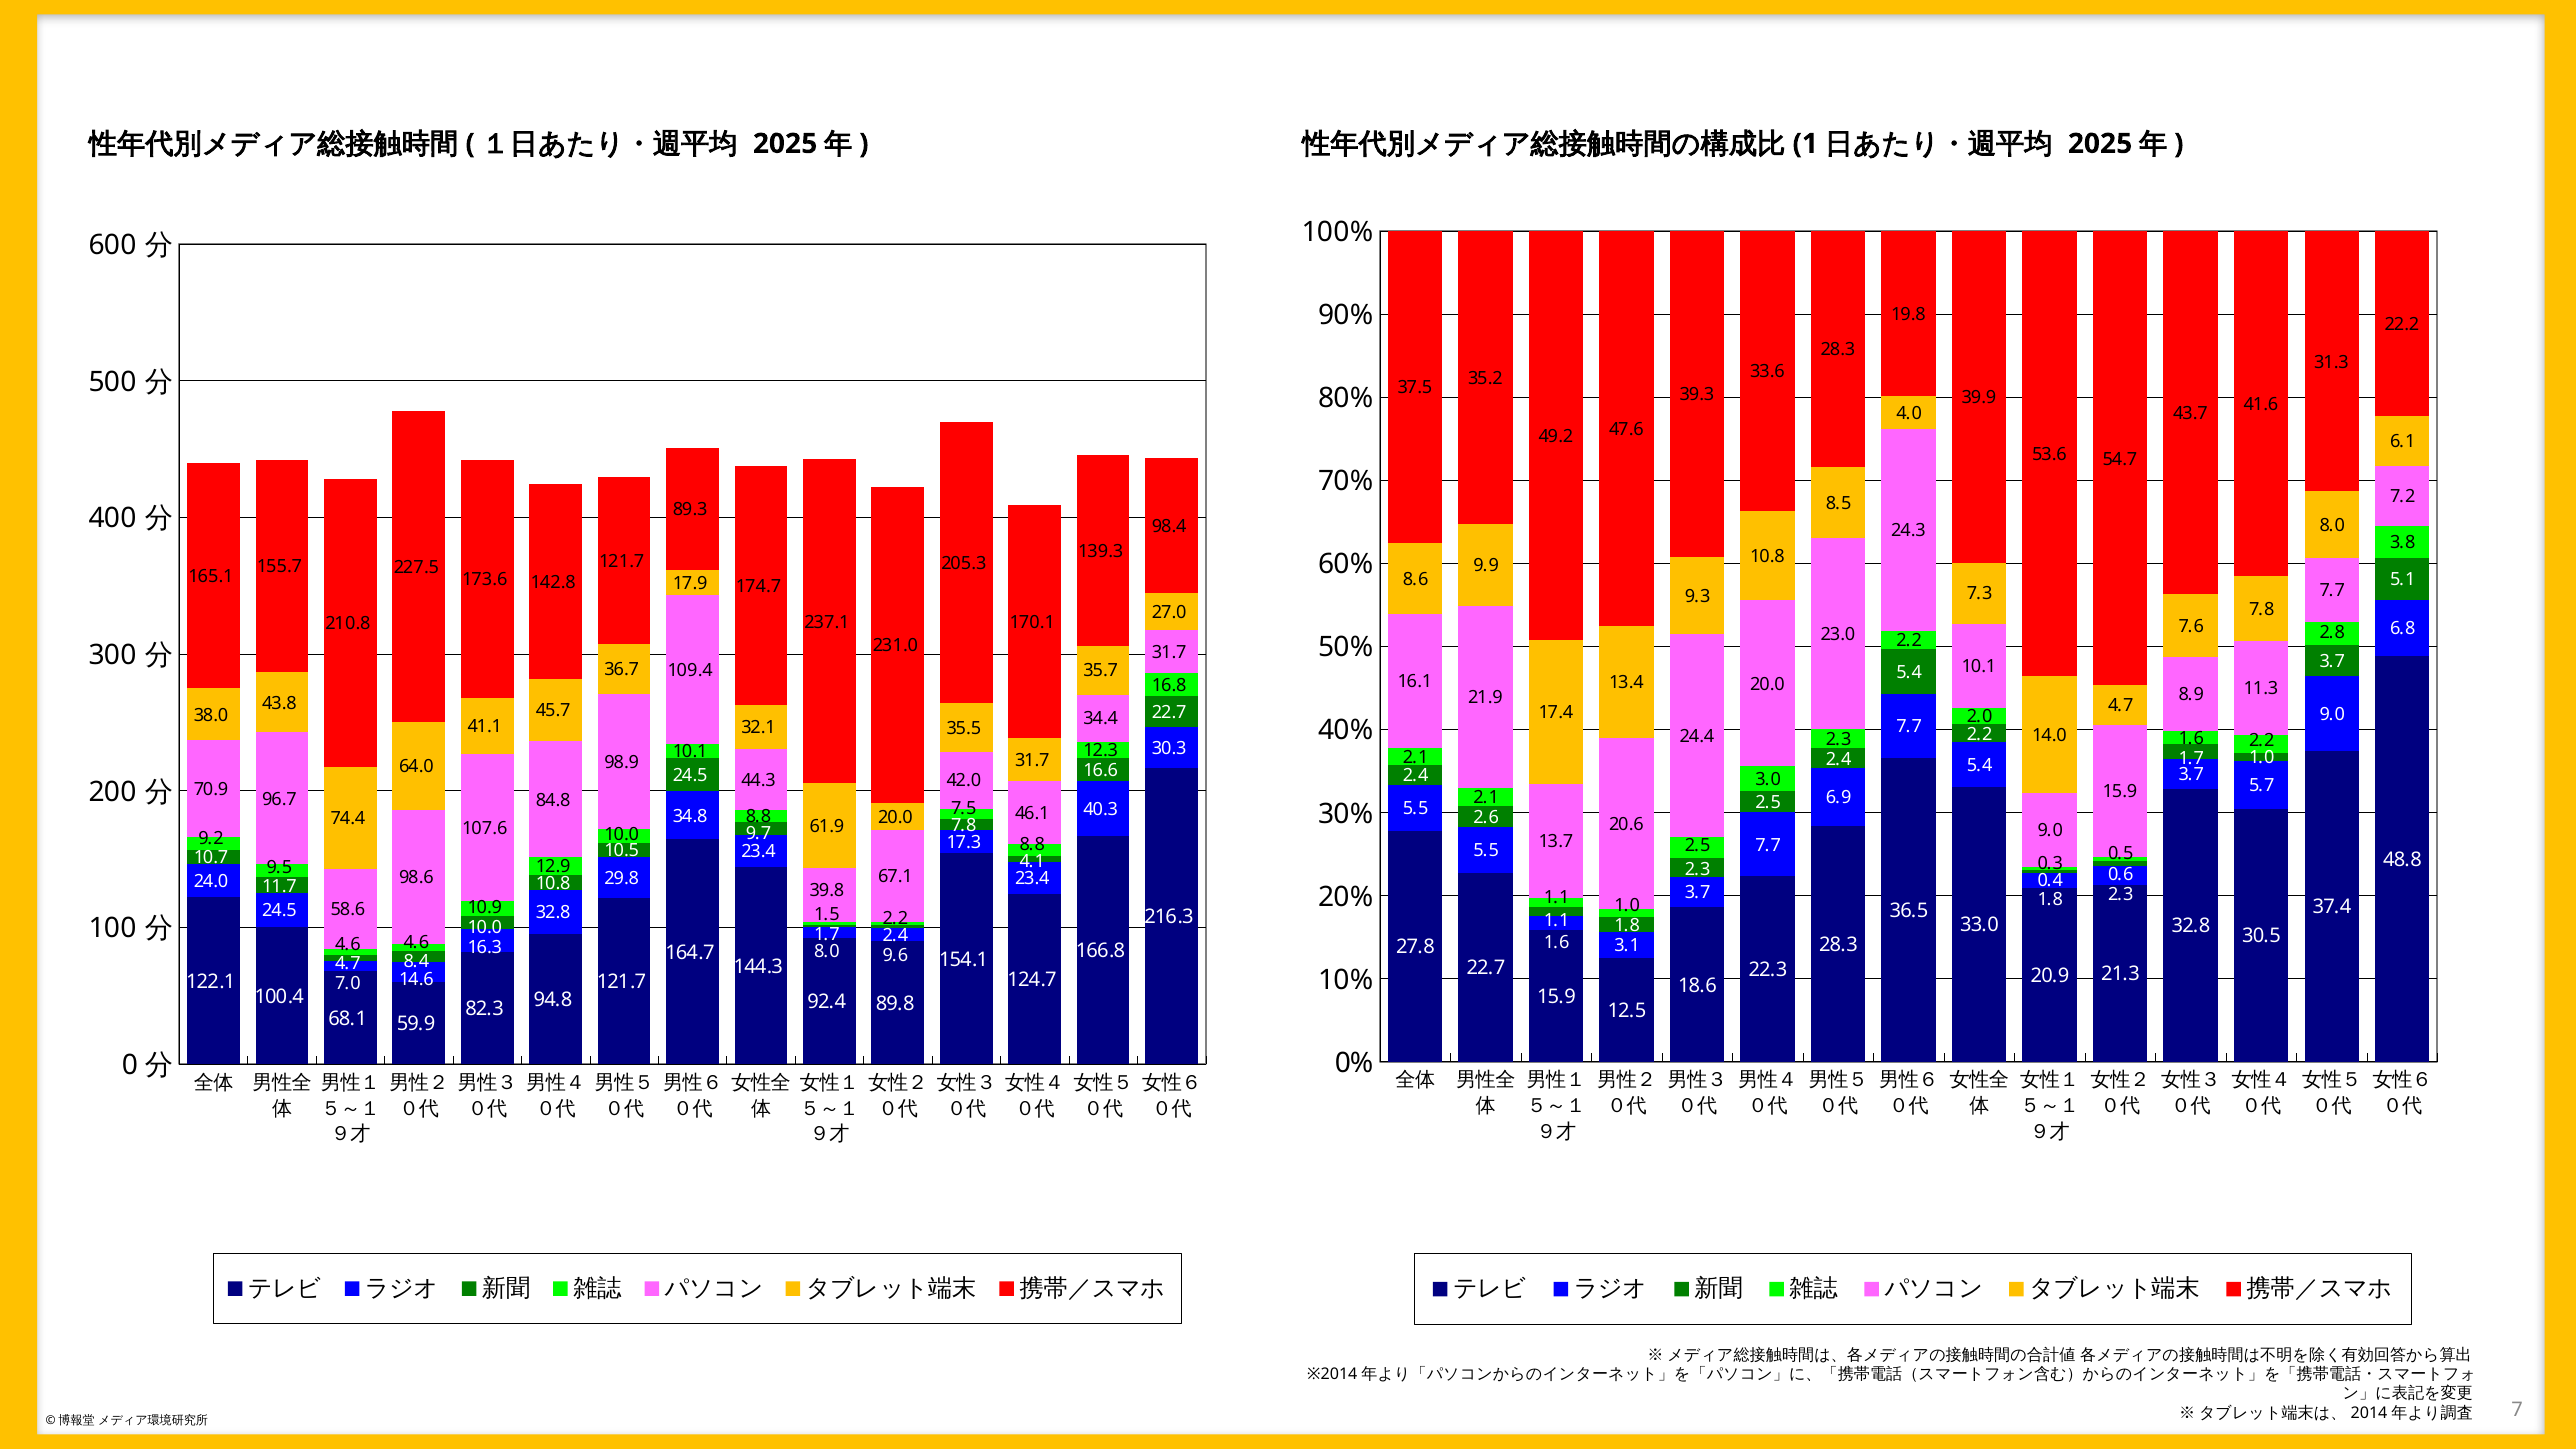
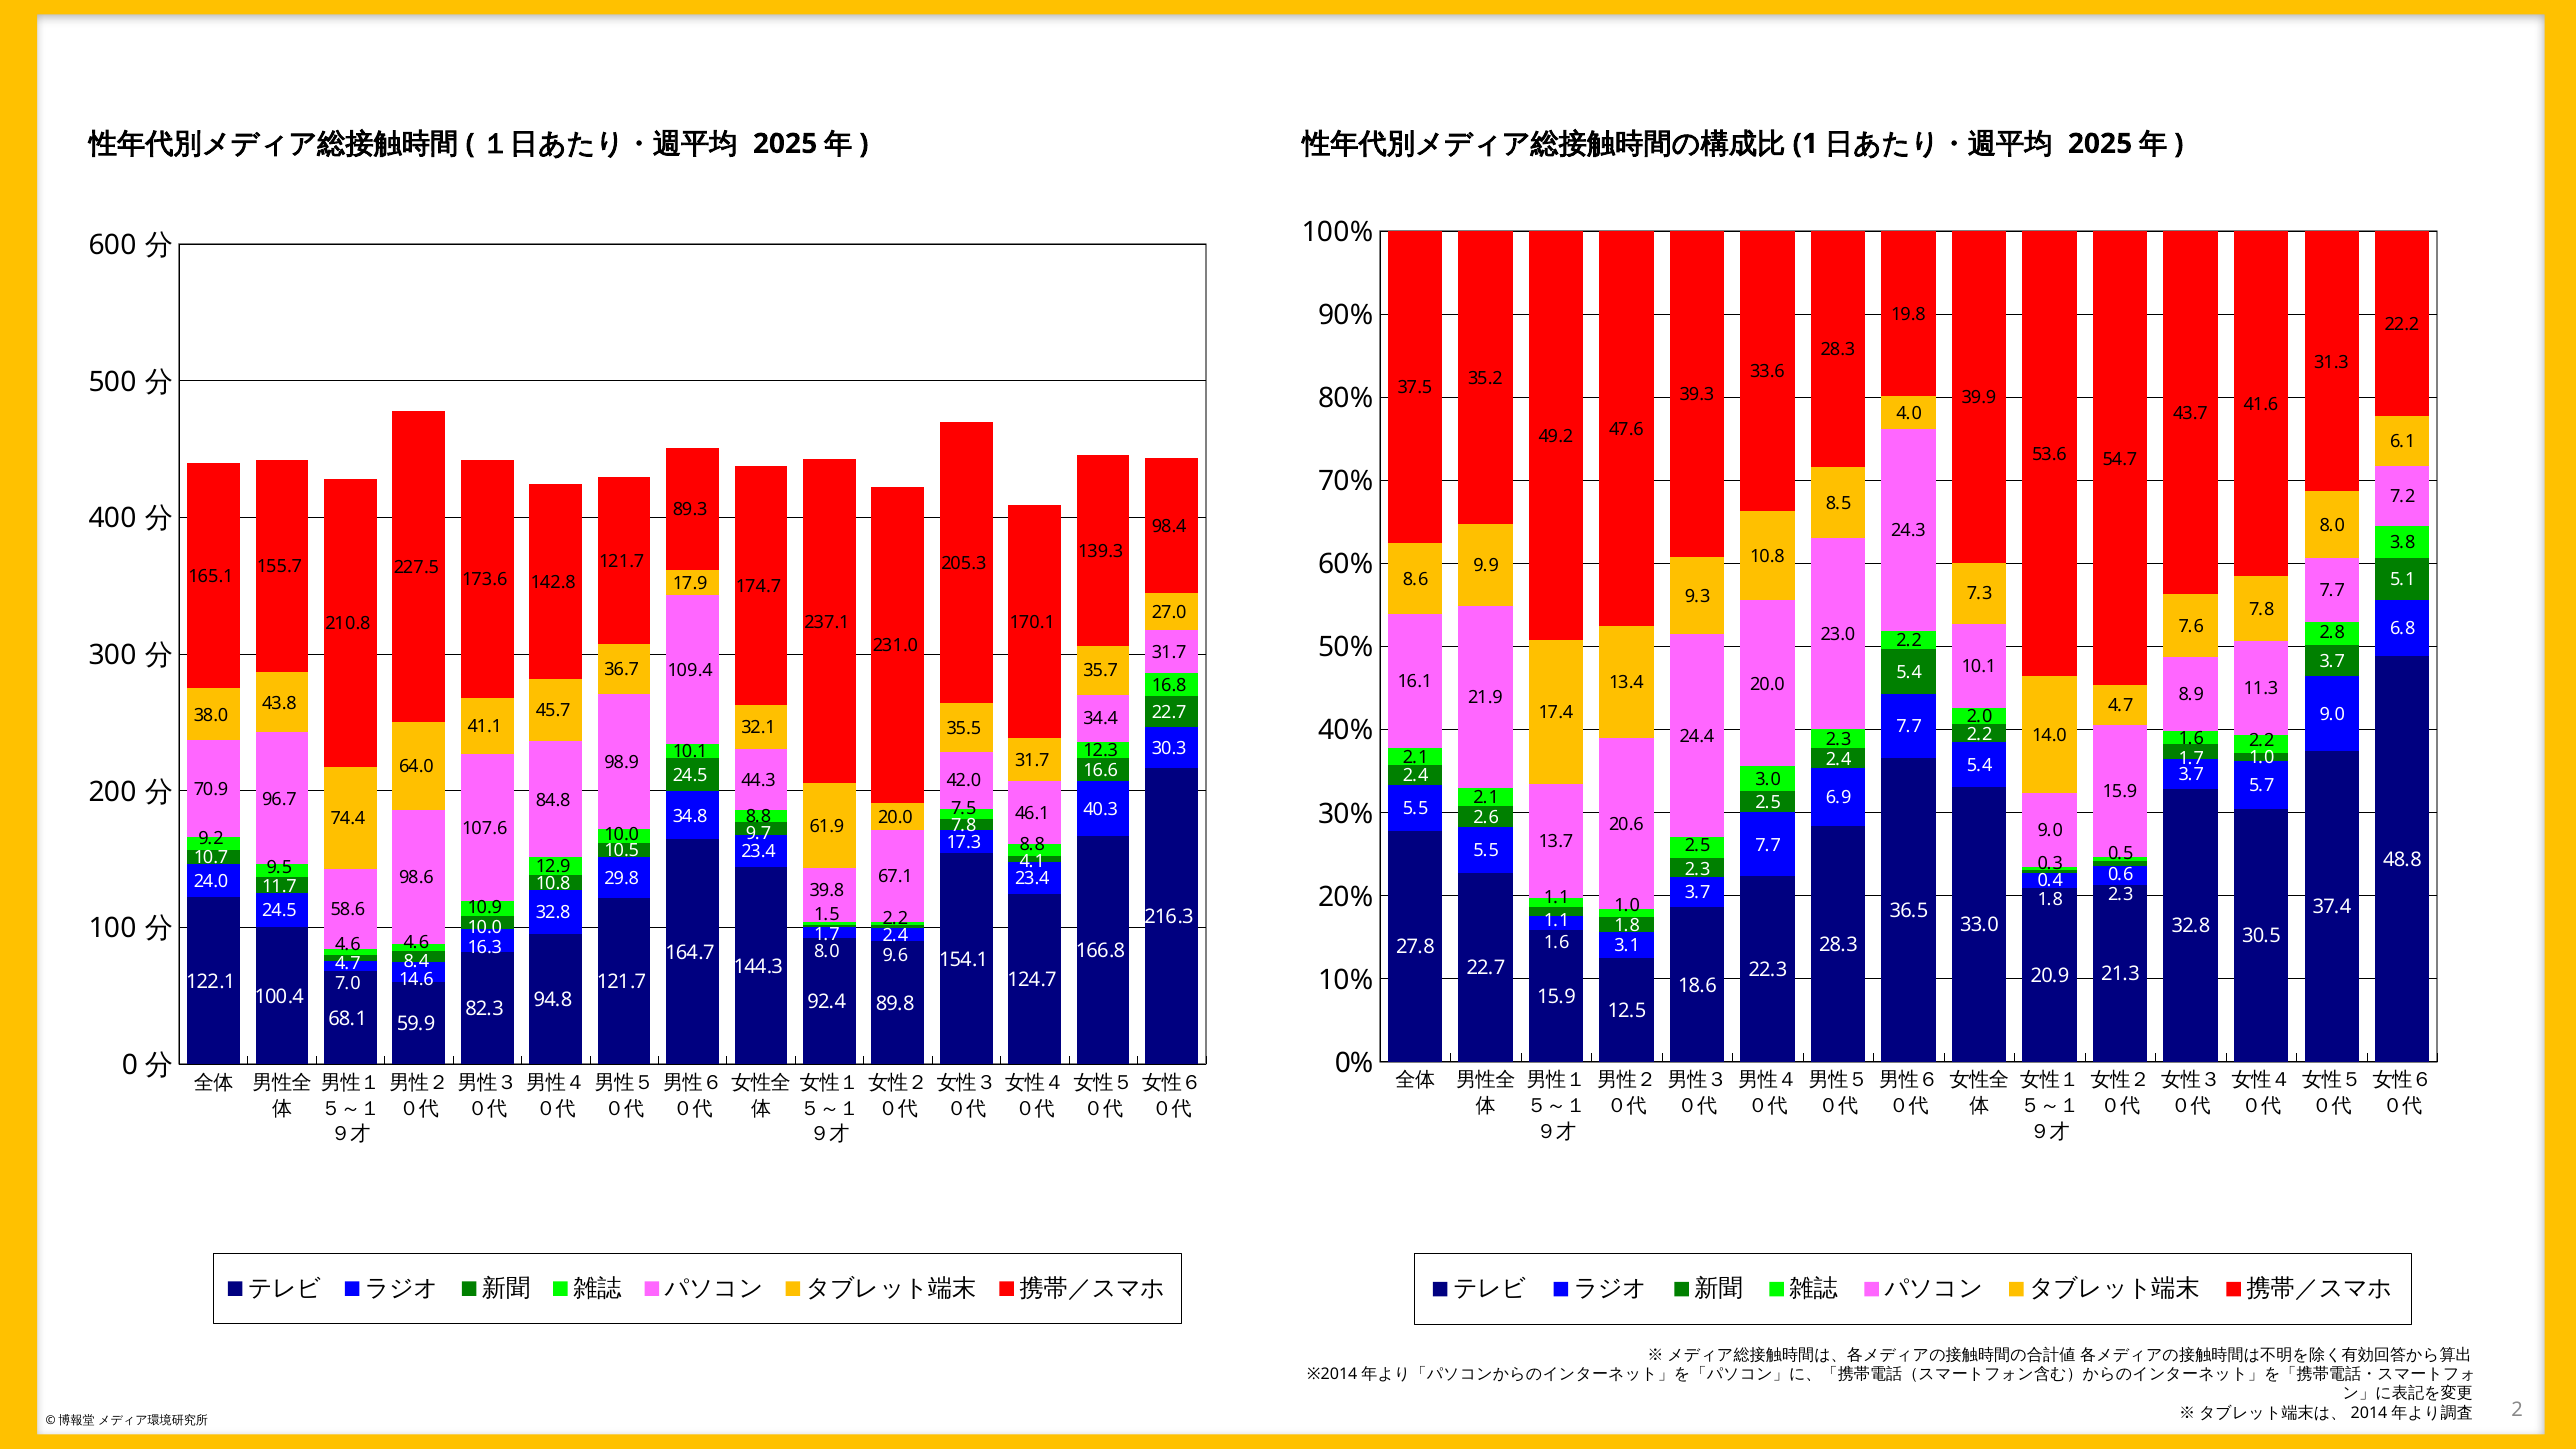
7: 7 -> 2 (2517, 1410)
